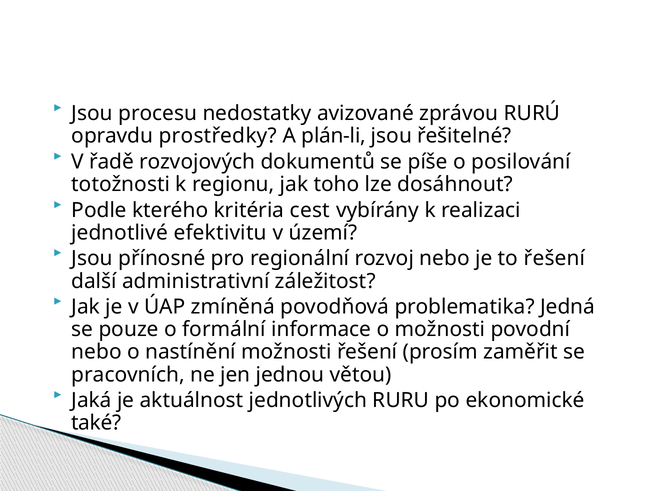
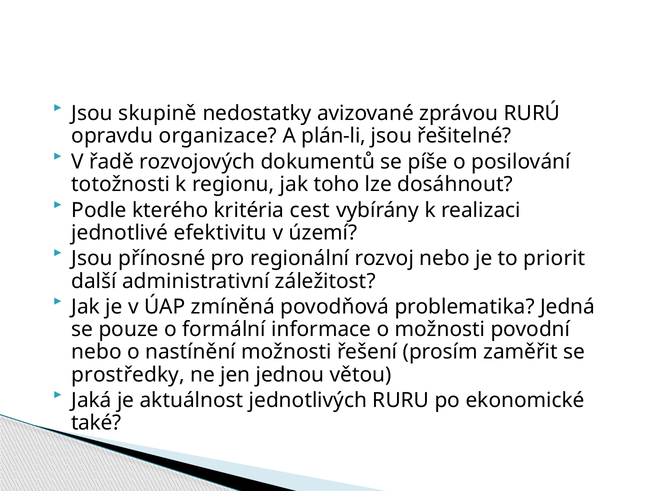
procesu: procesu -> skupině (158, 113)
prostředky: prostředky -> organizace (218, 136)
to řešení: řešení -> priorit (554, 259)
pracovních: pracovních -> prostředky (128, 375)
